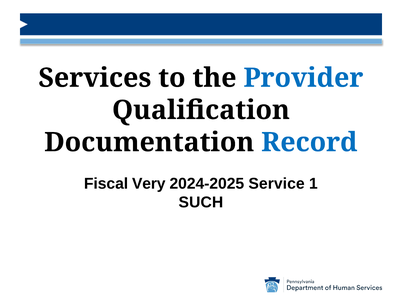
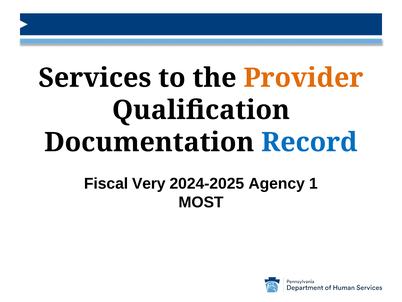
Provider colour: blue -> orange (303, 78)
Service: Service -> Agency (277, 183)
SUCH: SUCH -> MOST (201, 202)
